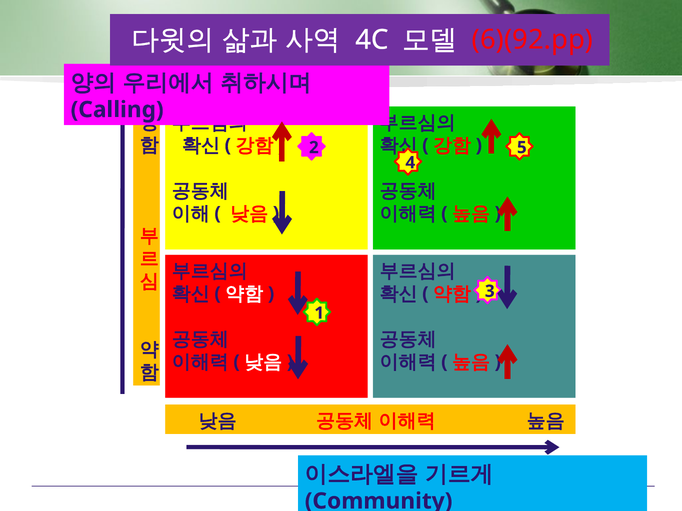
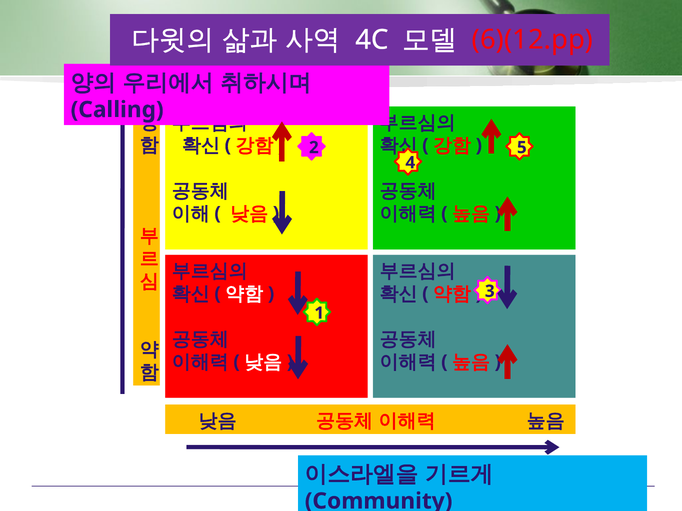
6)(92.pp: 6)(92.pp -> 6)(12.pp (533, 40)
